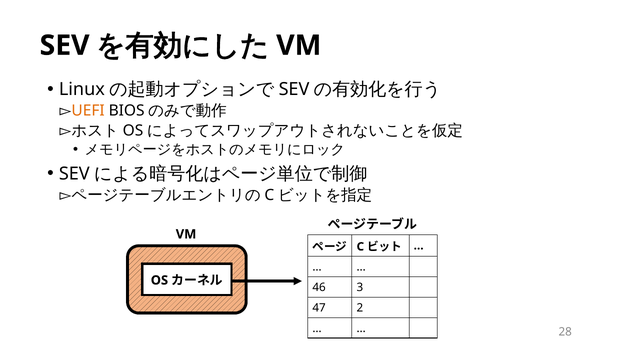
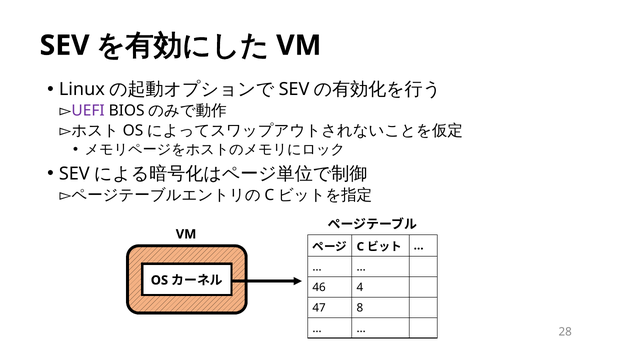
UEFI colour: orange -> purple (88, 111)
3: 3 -> 4 (360, 288)
2: 2 -> 8 (360, 308)
